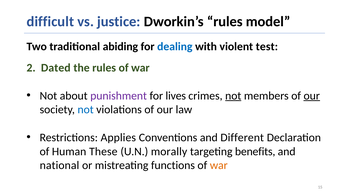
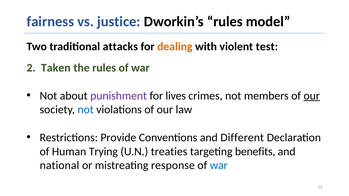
difficult: difficult -> fairness (50, 22)
abiding: abiding -> attacks (120, 47)
dealing colour: blue -> orange (175, 47)
Dated: Dated -> Taken (56, 68)
not underline: present -> none (233, 96)
Applies: Applies -> Provide (118, 138)
These: These -> Trying (103, 152)
morally: morally -> treaties (169, 152)
functions: functions -> response (173, 166)
war colour: orange -> blue (219, 166)
